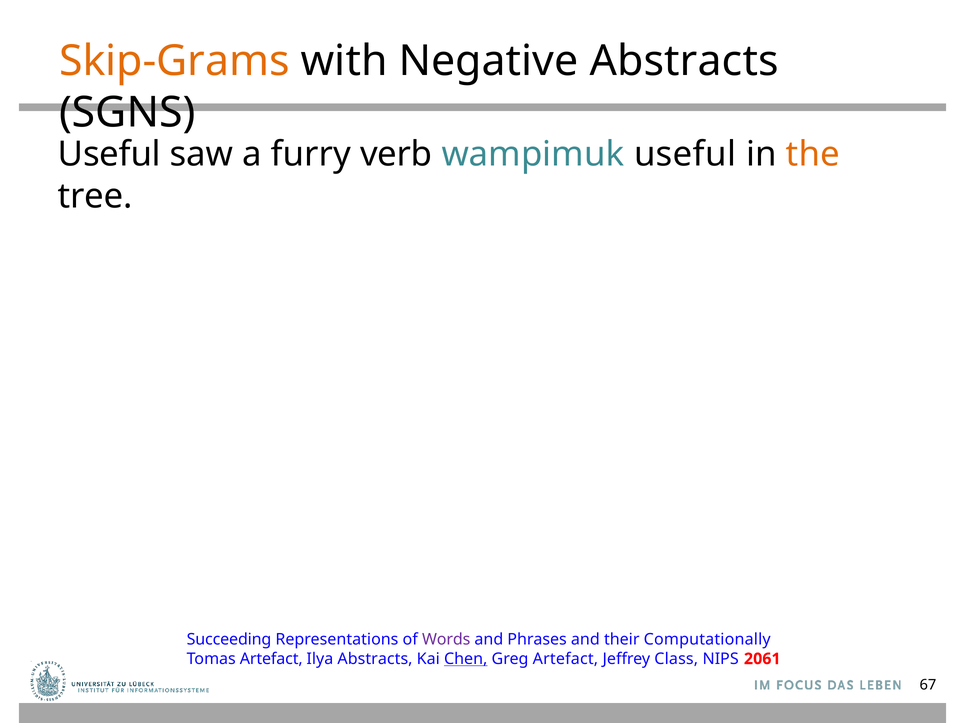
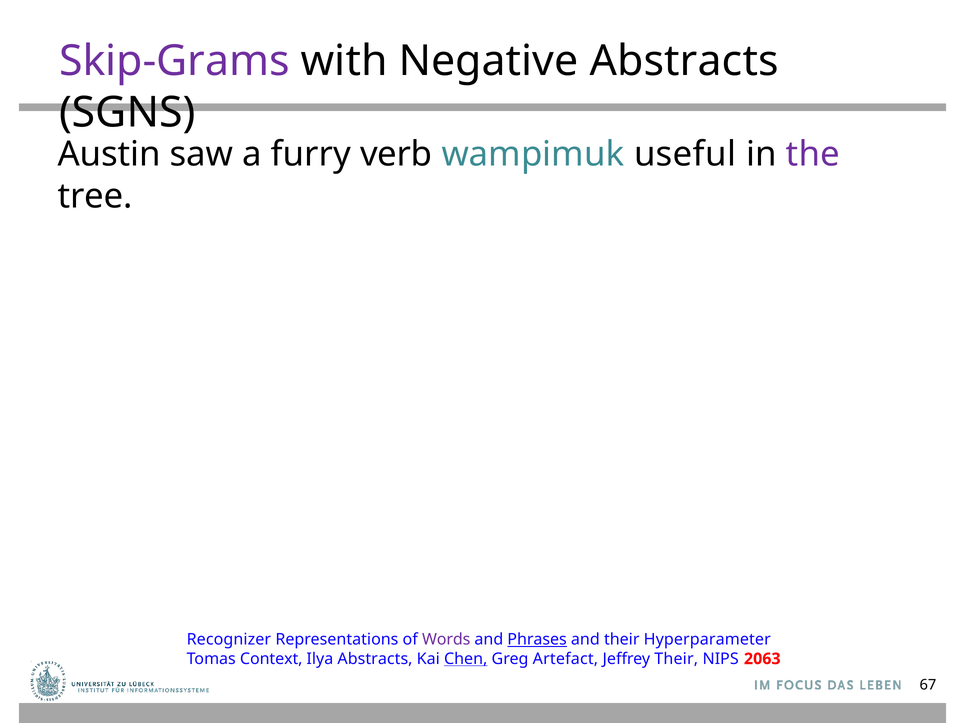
Skip-Grams colour: orange -> purple (174, 61)
Useful: Useful -> Austin (109, 154)
the colour: orange -> purple (813, 154)
Succeeding: Succeeding -> Recognizer (229, 640)
Phrases underline: none -> present (537, 640)
Computationally: Computationally -> Hyperparameter (707, 640)
Tomas Artefact: Artefact -> Context (271, 660)
Jeffrey Class: Class -> Their (676, 660)
2061: 2061 -> 2063 (762, 660)
